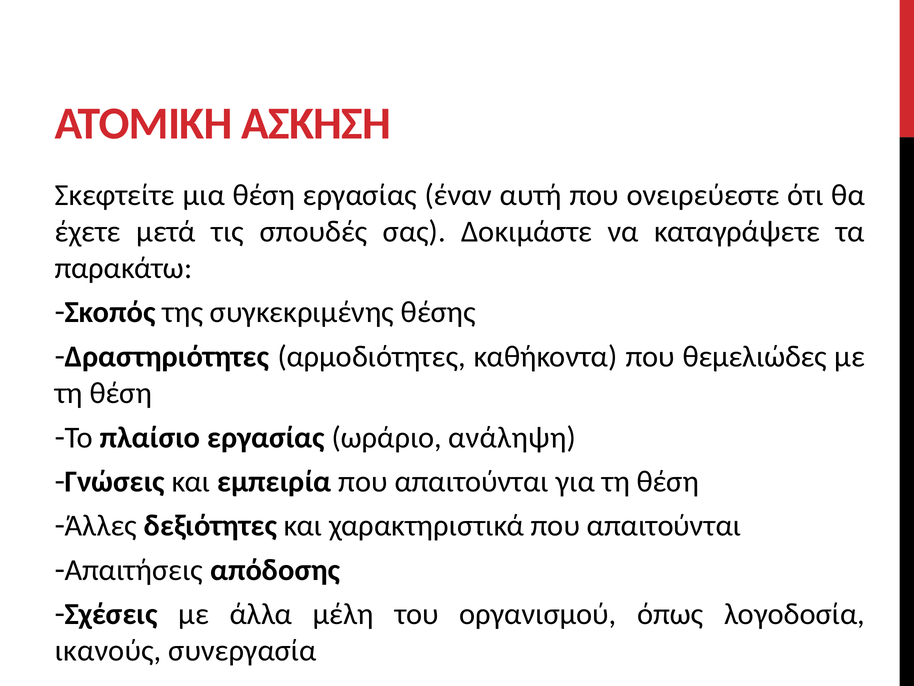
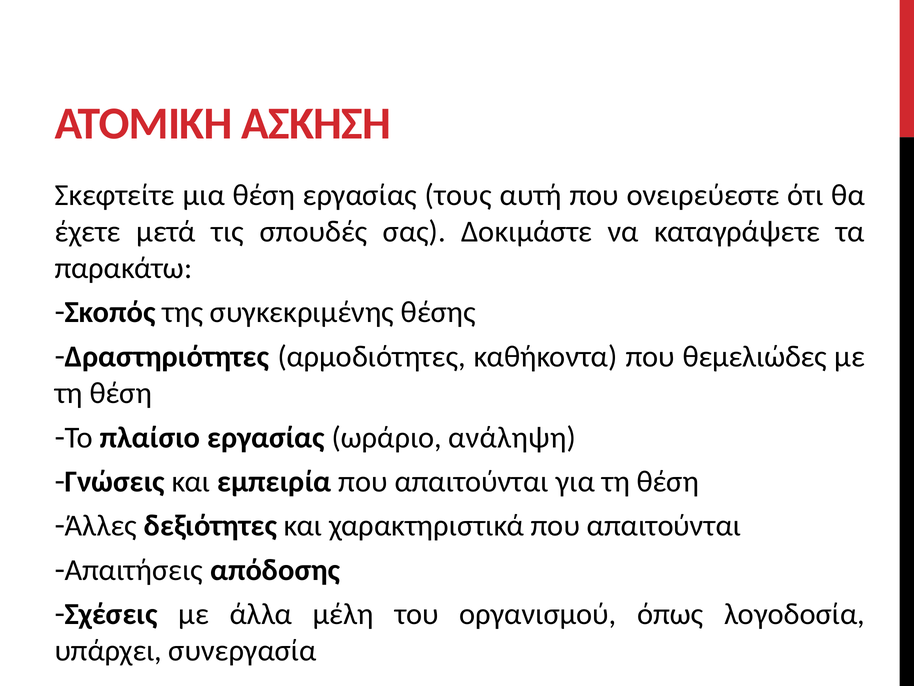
έναν: έναν -> τους (458, 195)
ικανούς: ικανούς -> υπάρχει (108, 650)
